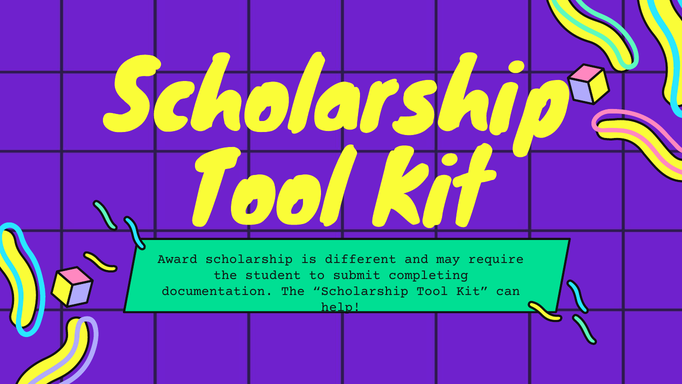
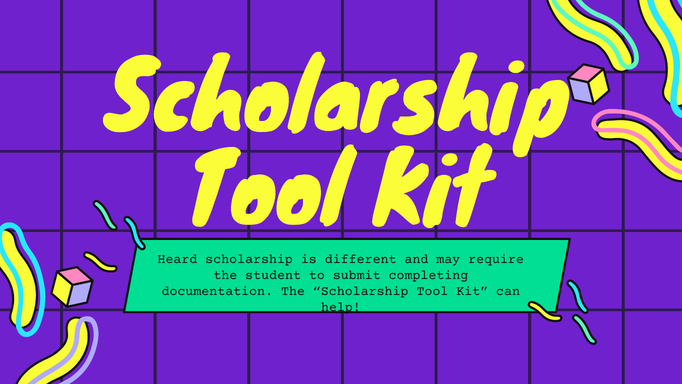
Award: Award -> Heard (177, 259)
